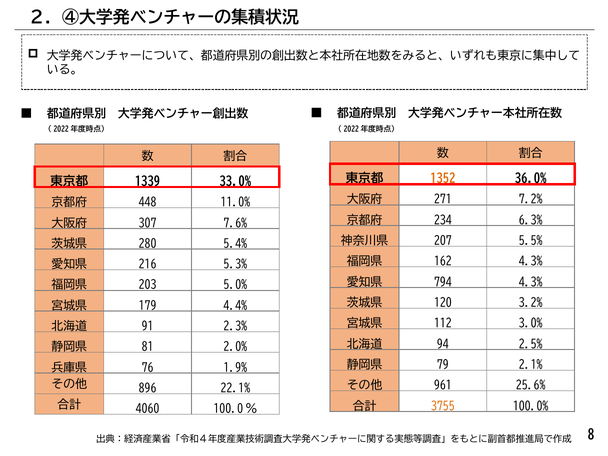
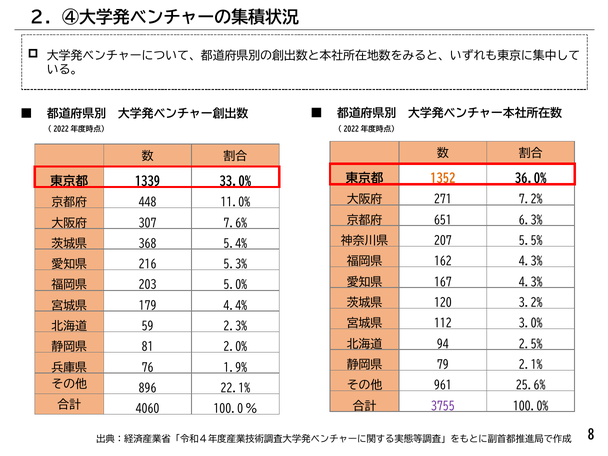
234: 234 -> 651 (443, 220)
280: 280 -> 368 (148, 244)
794: 794 -> 167 (443, 282)
91: 91 -> 59 (148, 326)
3755 colour: orange -> purple (443, 406)
